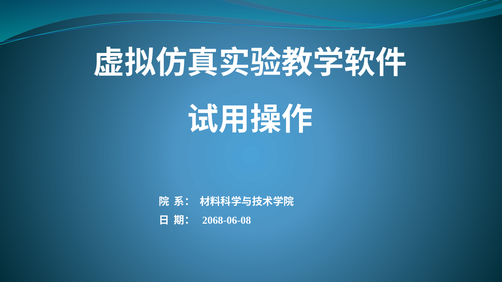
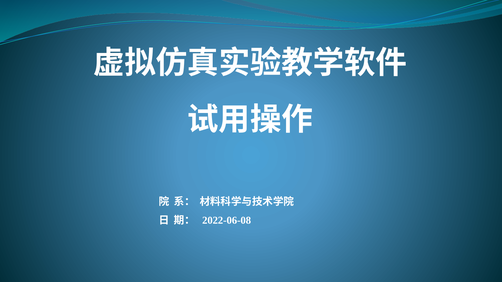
2068-06-08: 2068-06-08 -> 2022-06-08 (227, 221)
